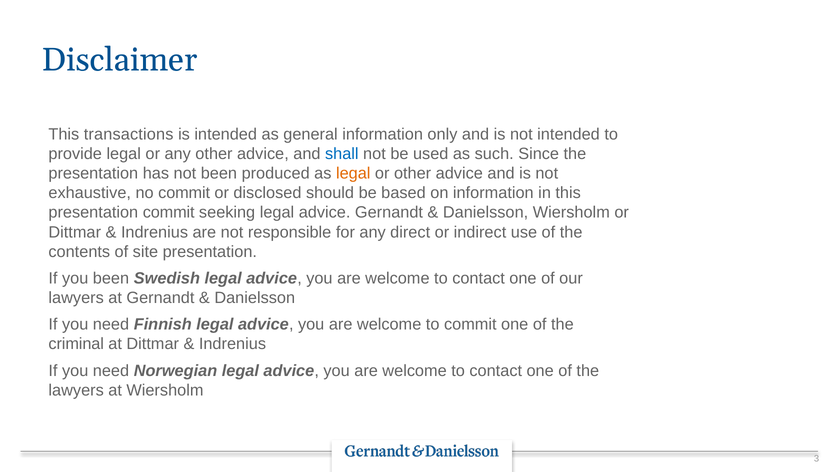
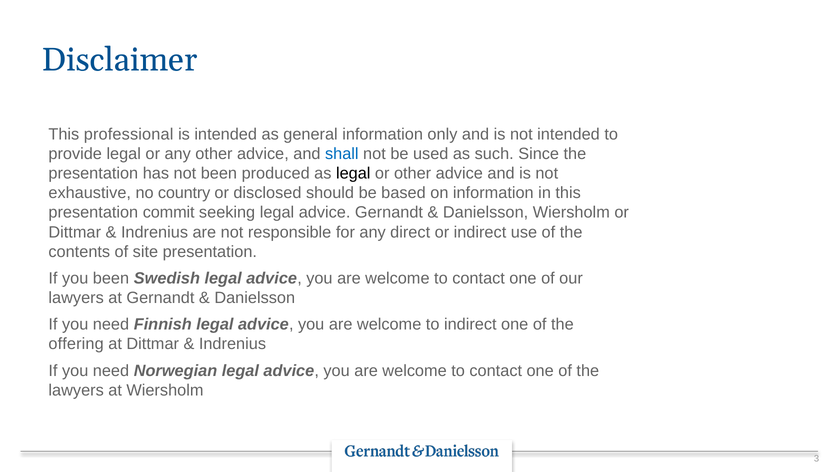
transactions: transactions -> professional (129, 134)
legal colour: orange -> black (353, 173)
no commit: commit -> country (184, 193)
to commit: commit -> indirect (470, 324)
criminal: criminal -> offering (76, 344)
